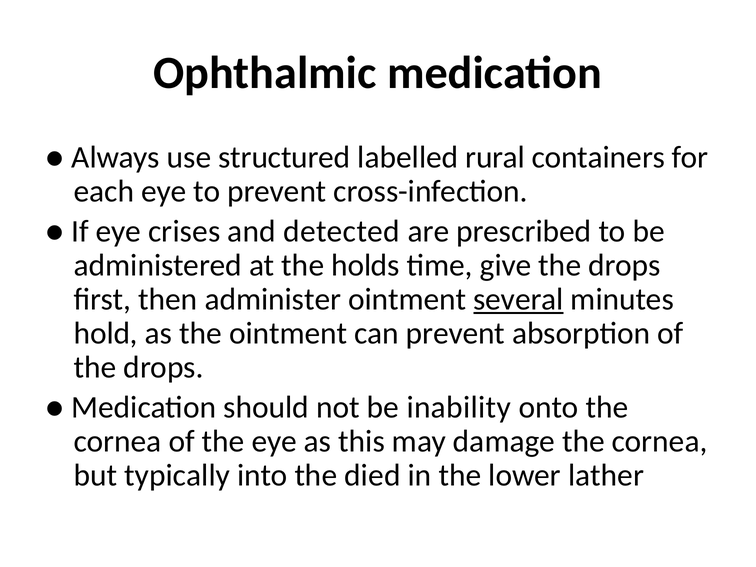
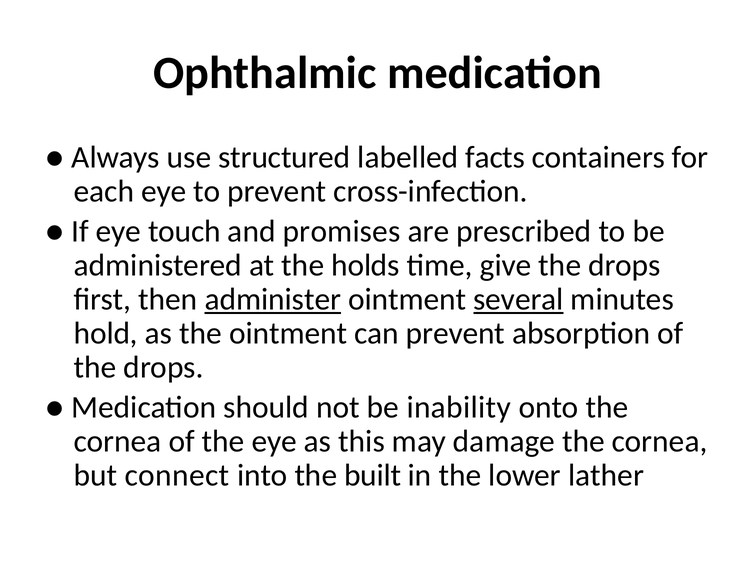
rural: rural -> facts (495, 157)
crises: crises -> touch (184, 231)
detected: detected -> promises (342, 231)
administer underline: none -> present (273, 299)
typically: typically -> connect (177, 475)
died: died -> built (373, 475)
